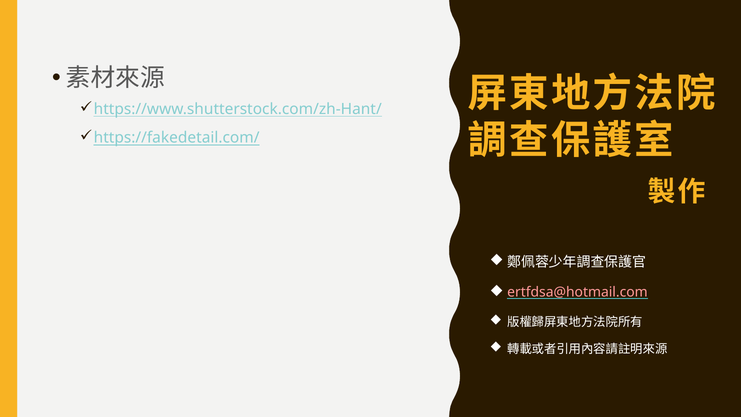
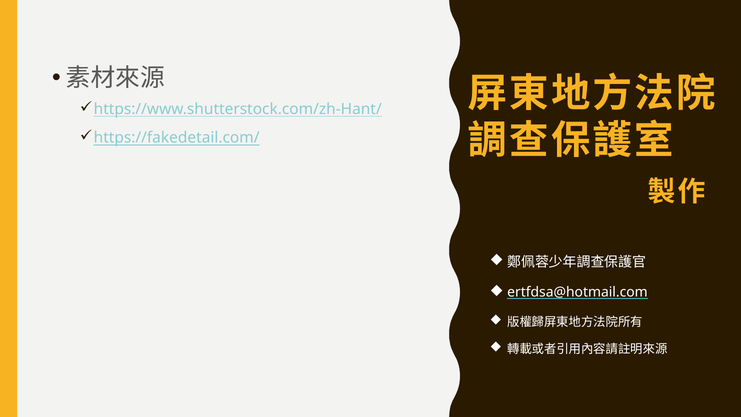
ertfdsa@hotmail.com colour: pink -> white (577, 292)
